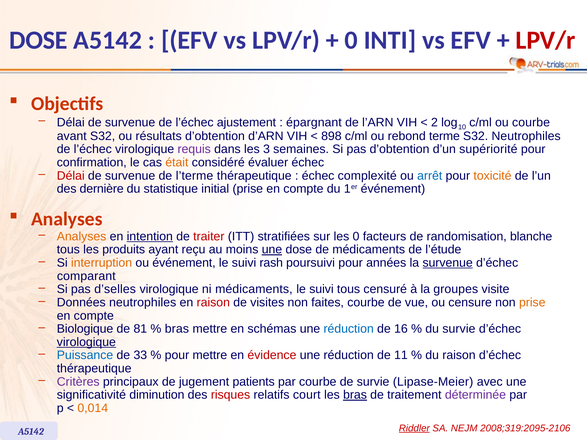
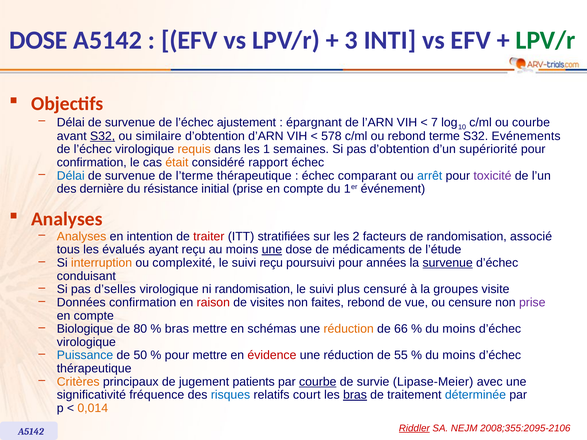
0: 0 -> 3 (351, 40)
LPV/r colour: red -> green (545, 40)
2: 2 -> 7 (434, 123)
S32 underline: none -> present (103, 136)
résultats: résultats -> similaire (159, 136)
898: 898 -> 578 (331, 136)
S32 Neutrophiles: Neutrophiles -> Evénements (526, 136)
requis colour: purple -> orange (194, 149)
3: 3 -> 1 (266, 149)
évaluer: évaluer -> rapport (268, 163)
Délai colour: red -> blue (71, 176)
complexité: complexité -> comparant (367, 176)
toxicité colour: orange -> purple (492, 176)
statistique: statistique -> résistance (171, 189)
intention underline: present -> none (150, 237)
les 0: 0 -> 2 (356, 237)
blanche: blanche -> associé (531, 237)
produits: produits -> évalués (124, 250)
ou événement: événement -> complexité (184, 263)
suivi rash: rash -> reçu (271, 263)
comparant: comparant -> conduisant (86, 276)
ni médicaments: médicaments -> randomisation (254, 289)
suivi tous: tous -> plus (348, 289)
Données neutrophiles: neutrophiles -> confirmation (143, 303)
faites courbe: courbe -> rebond (366, 303)
prise colour: orange -> purple (532, 303)
81: 81 -> 80 (140, 329)
réduction colour: blue -> orange (349, 329)
16: 16 -> 66 (401, 329)
survie: survie -> moins (459, 329)
virologique underline: present -> none (86, 342)
33: 33 -> 50 (140, 355)
11: 11 -> 55 (401, 355)
raison: raison -> moins (459, 355)
Critères colour: purple -> orange (78, 382)
courbe underline: none -> present (318, 382)
diminution: diminution -> fréquence (157, 395)
risques colour: red -> blue (231, 395)
déterminée colour: purple -> blue (475, 395)
2008;319:2095-2106: 2008;319:2095-2106 -> 2008;355:2095-2106 (525, 428)
